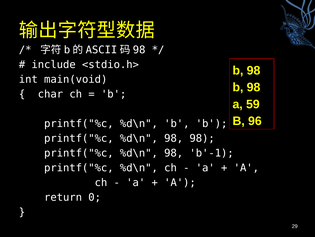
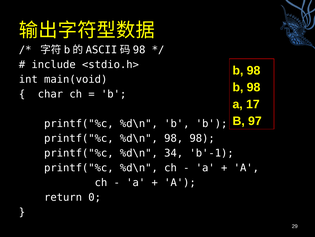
59: 59 -> 17 (253, 104)
96: 96 -> 97 (255, 121)
98: 98 -> 34 (174, 153)
